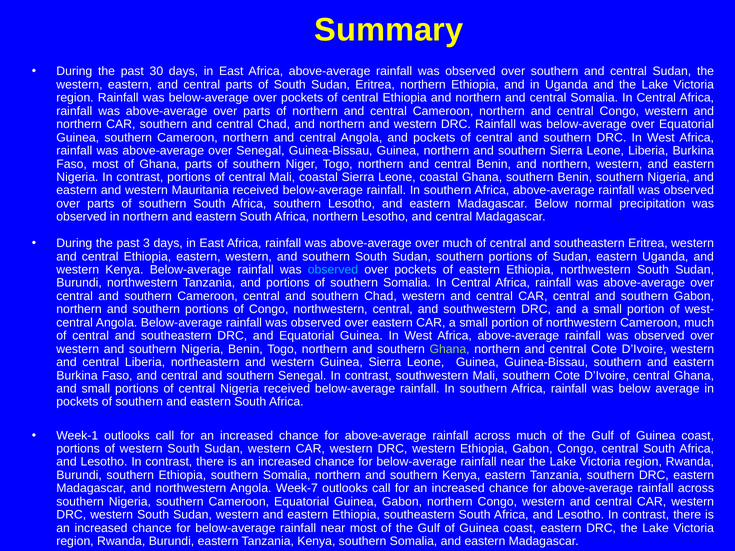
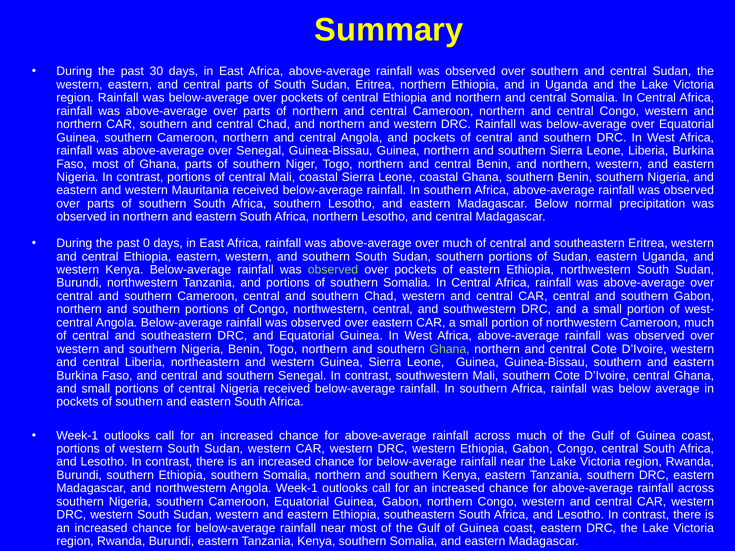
3: 3 -> 0 (147, 243)
observed colour: light blue -> light green (333, 270)
Angola Week-7: Week-7 -> Week-1 (297, 489)
